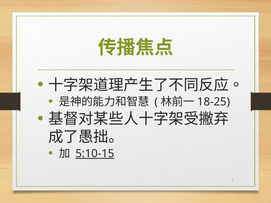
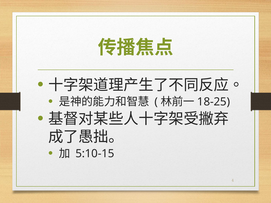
5:10-15 underline: present -> none (95, 154)
